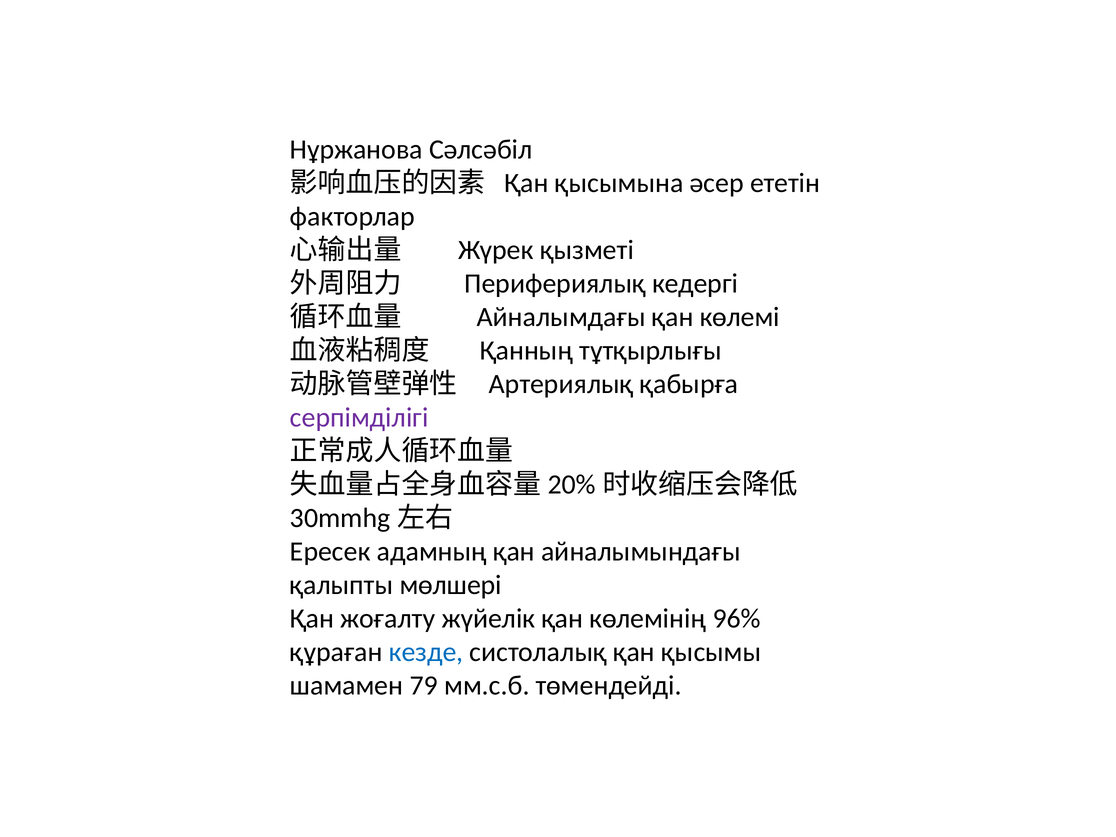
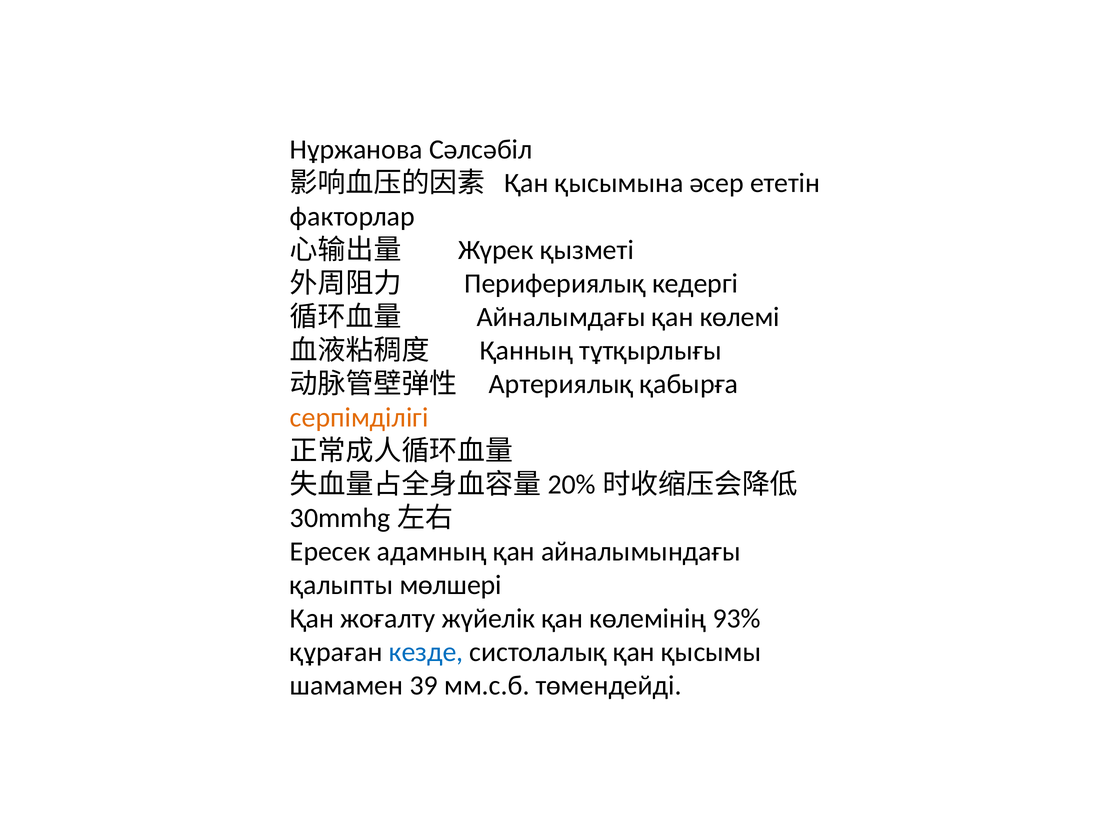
серпімділігі colour: purple -> orange (359, 418)
96%: 96% -> 93% (737, 618)
79: 79 -> 39 (424, 685)
